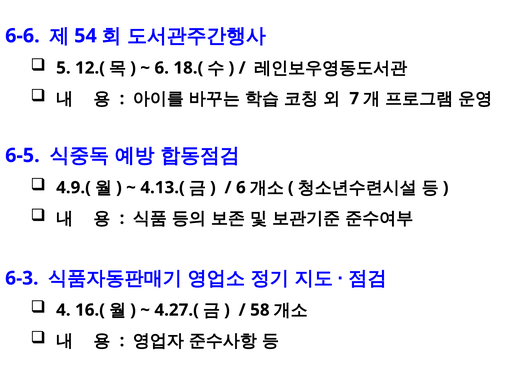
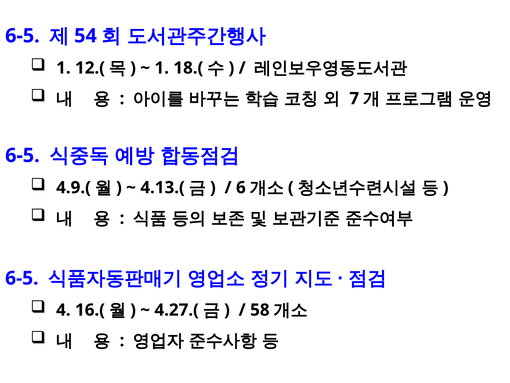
6-6: 6-6 -> 6-5 (22, 36)
5: 5 -> 1 (63, 68)
6: 6 -> 1 (162, 68)
6-3: 6-3 -> 6-5 (22, 278)
